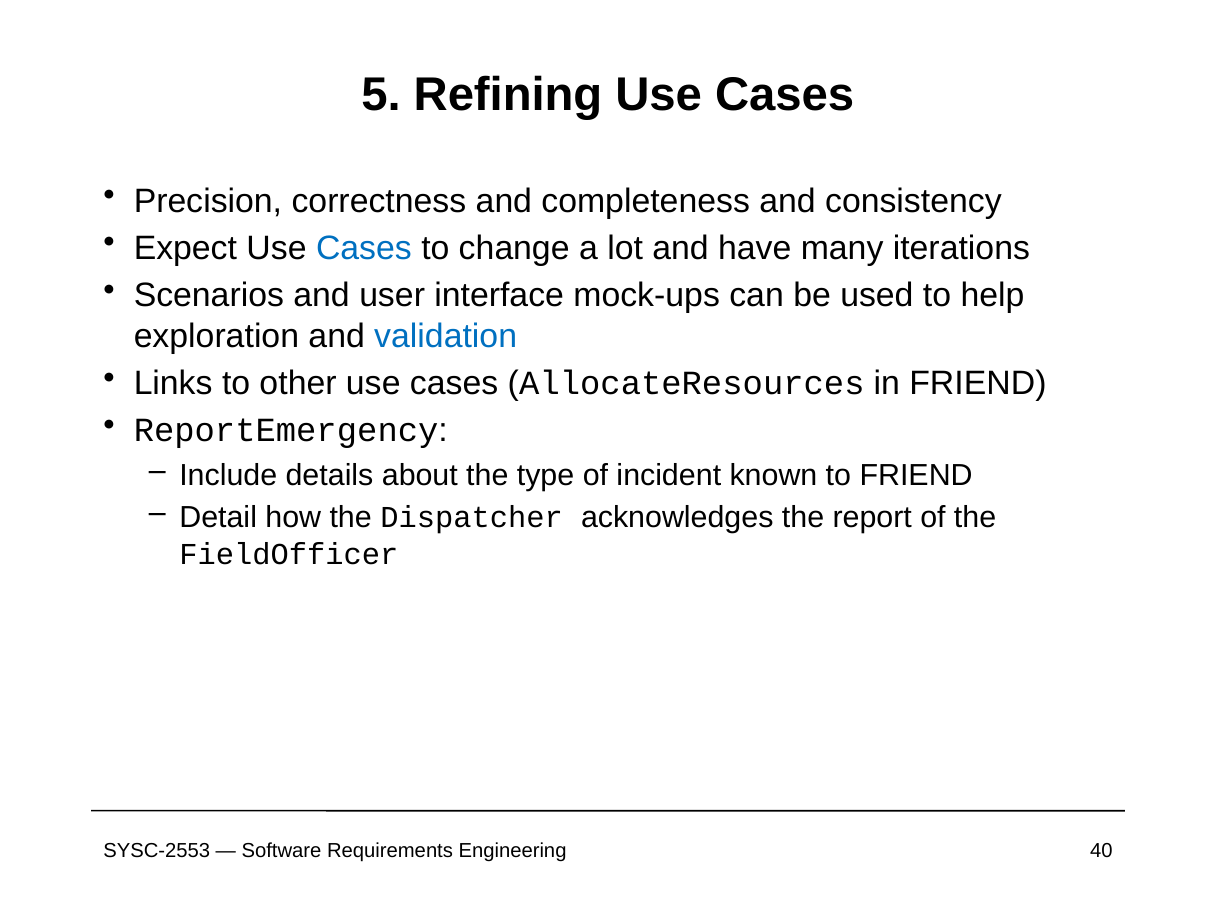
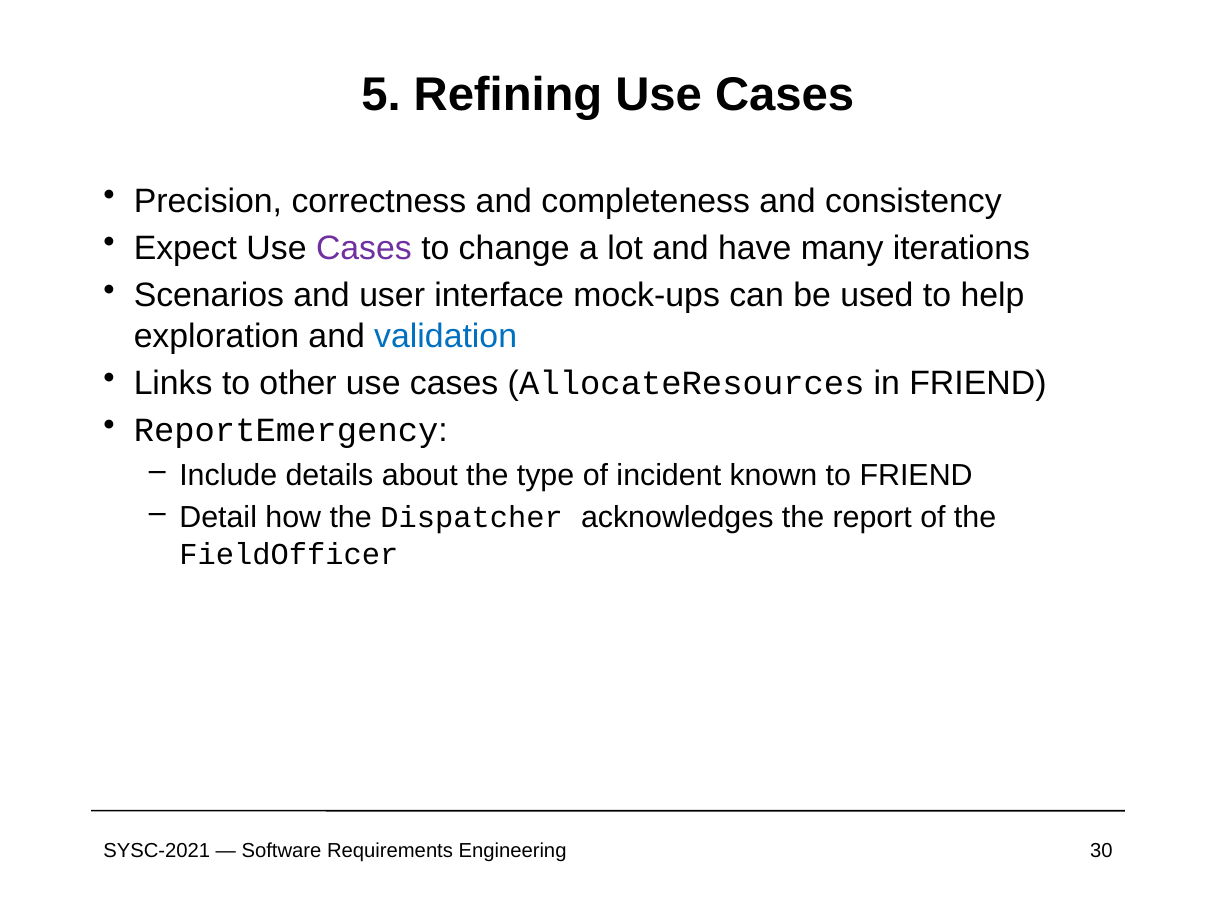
Cases colour: blue -> purple (364, 248)
SYSC-2553: SYSC-2553 -> SYSC-2021 (157, 851)
40: 40 -> 30 (1101, 851)
